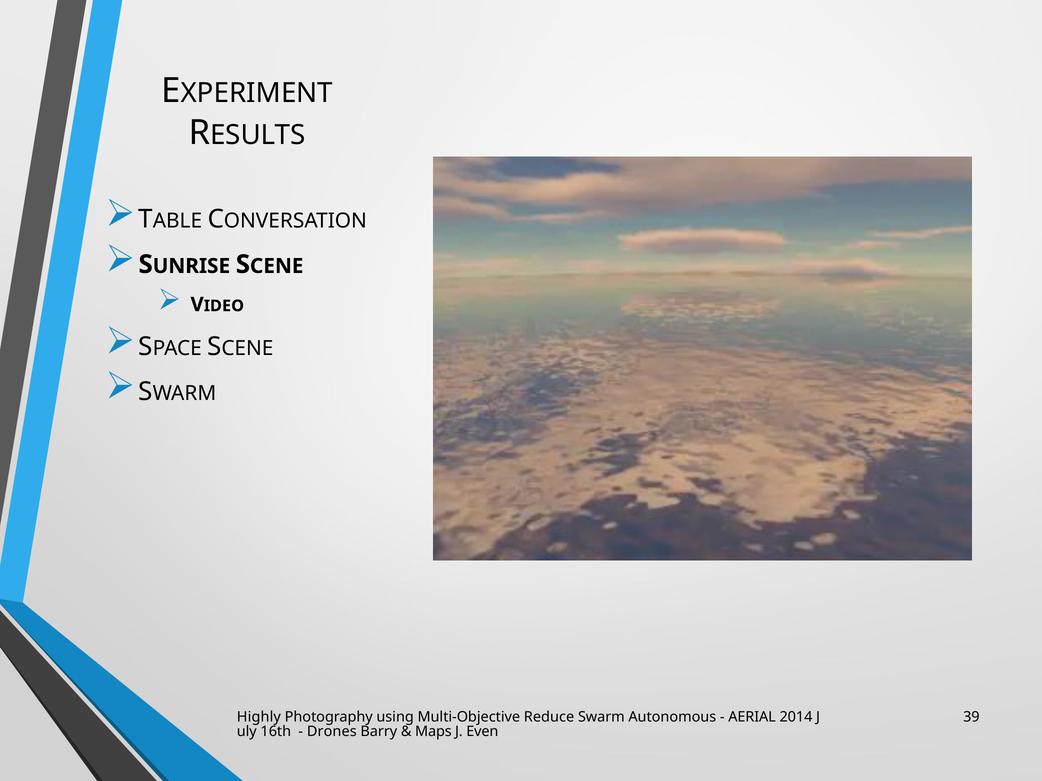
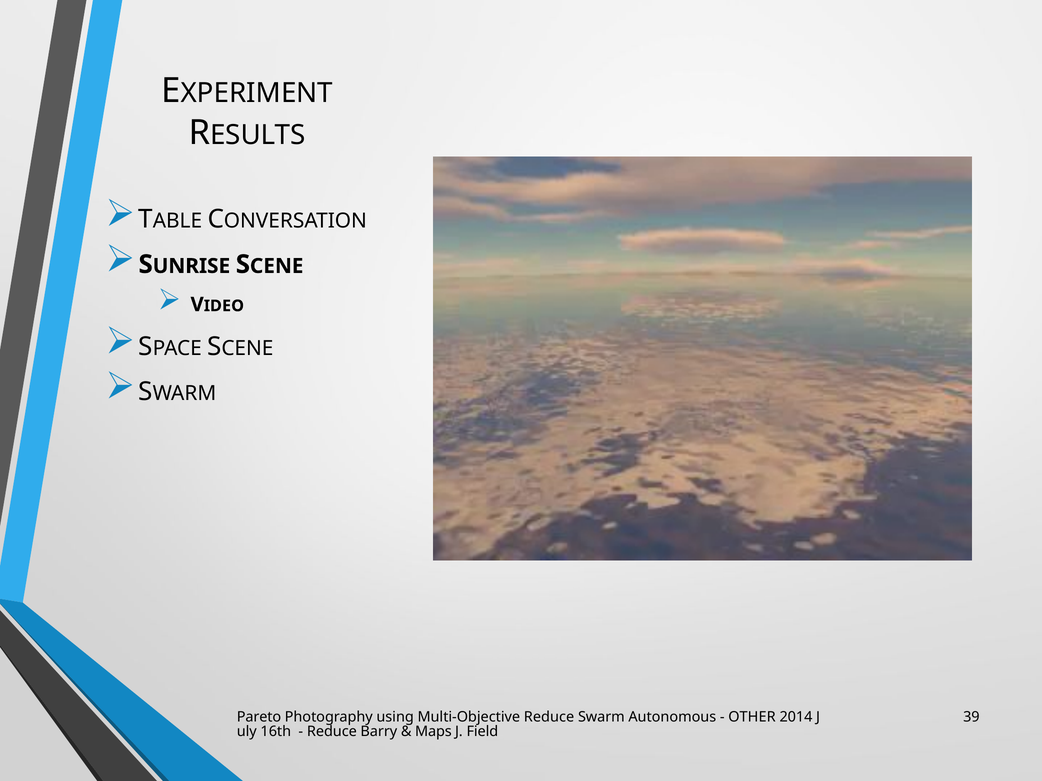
Highly: Highly -> Pareto (259, 718)
AERIAL: AERIAL -> OTHER (752, 718)
Drones: Drones -> Reduce (332, 732)
Even: Even -> Field (482, 732)
